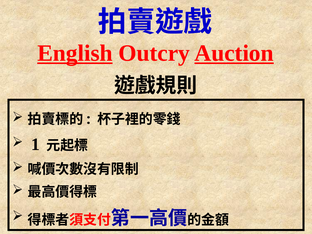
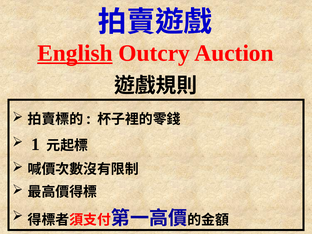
Auction underline: present -> none (234, 53)
